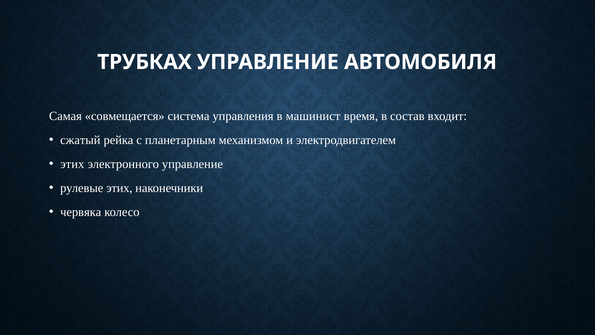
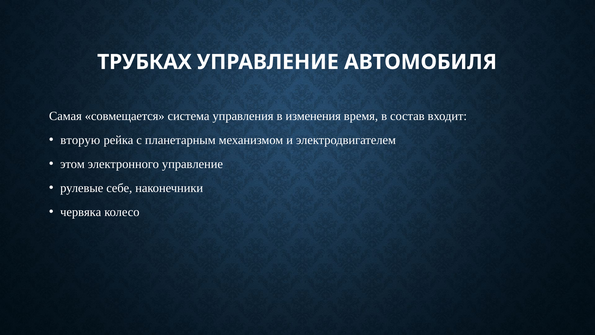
машинист: машинист -> изменения (313, 116)
сжатый: сжатый -> вторую (80, 140)
этих: этих -> этом (72, 164)
рулевые этих: этих -> себе (119, 188)
